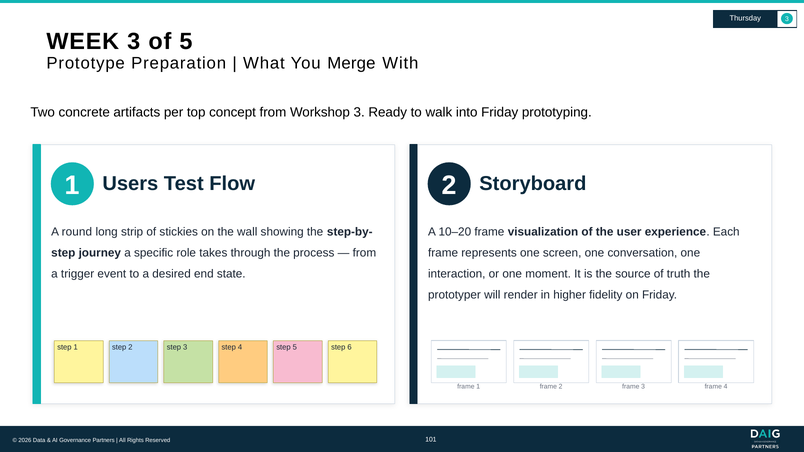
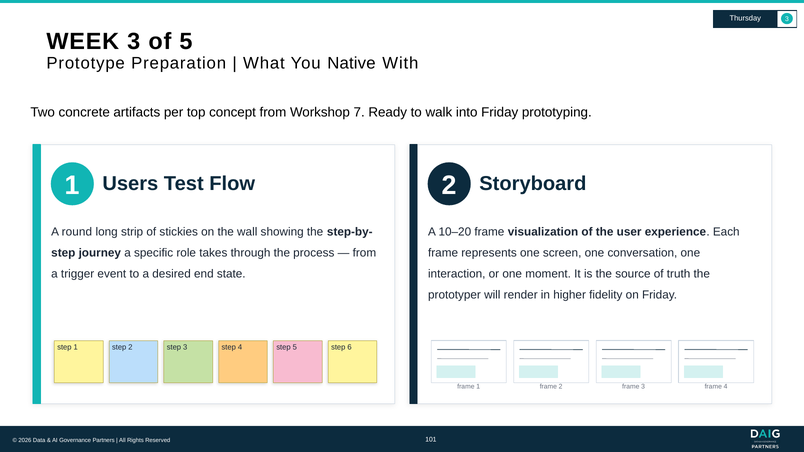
Merge: Merge -> Native (351, 63)
Workshop 3: 3 -> 7 (359, 112)
